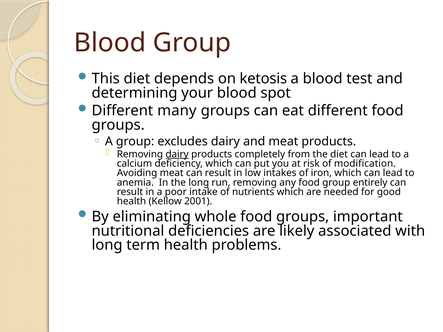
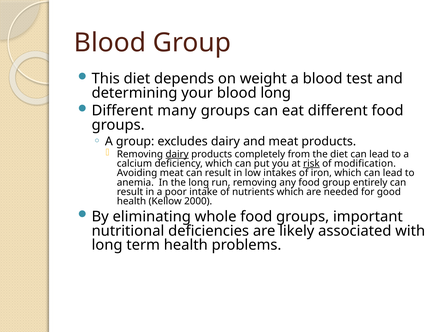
ketosis: ketosis -> weight (263, 79)
blood spot: spot -> long (276, 93)
risk underline: none -> present (311, 164)
2001: 2001 -> 2000 (198, 201)
